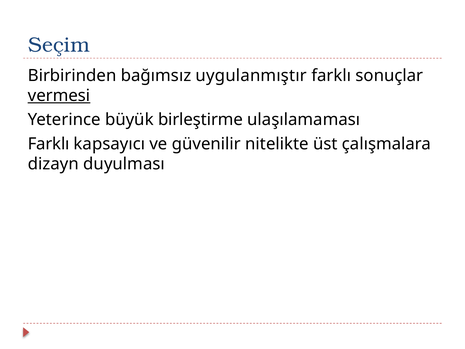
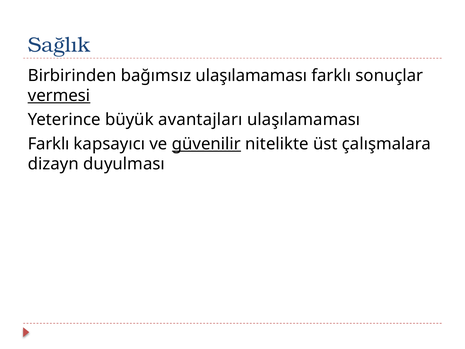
Seçim: Seçim -> Sağlık (59, 45)
bağımsız uygulanmıştır: uygulanmıştır -> ulaşılamaması (251, 76)
birleştirme: birleştirme -> avantajları (200, 120)
güvenilir underline: none -> present (206, 144)
